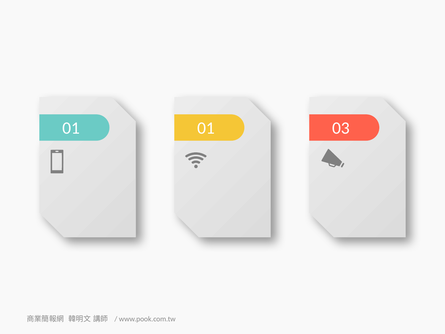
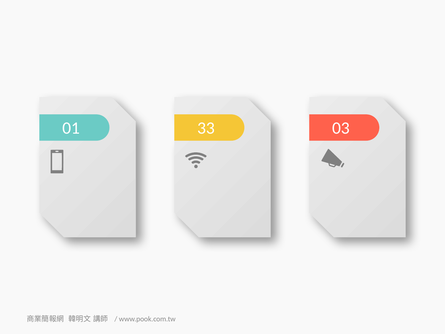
01 01: 01 -> 33 (206, 128)
